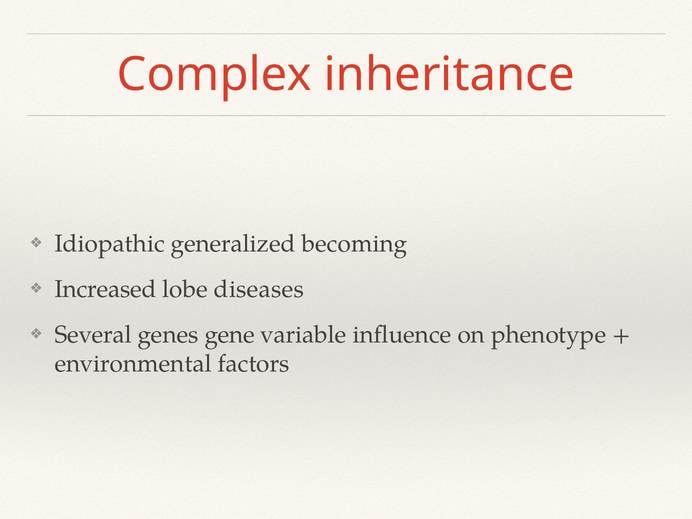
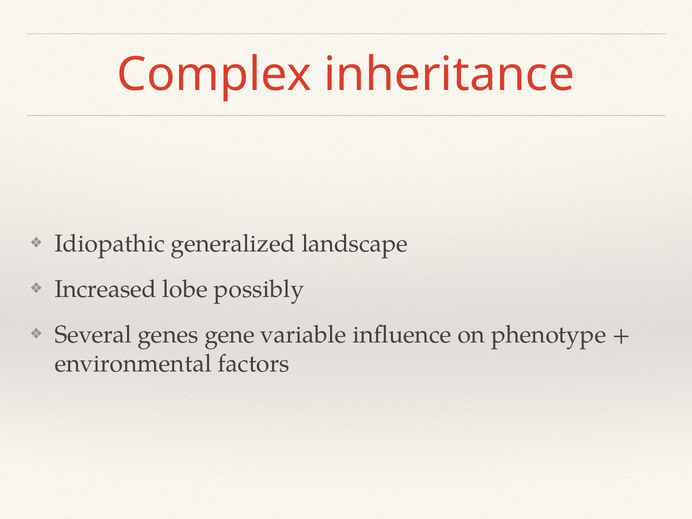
becoming: becoming -> landscape (355, 244)
diseases: diseases -> possibly (259, 289)
